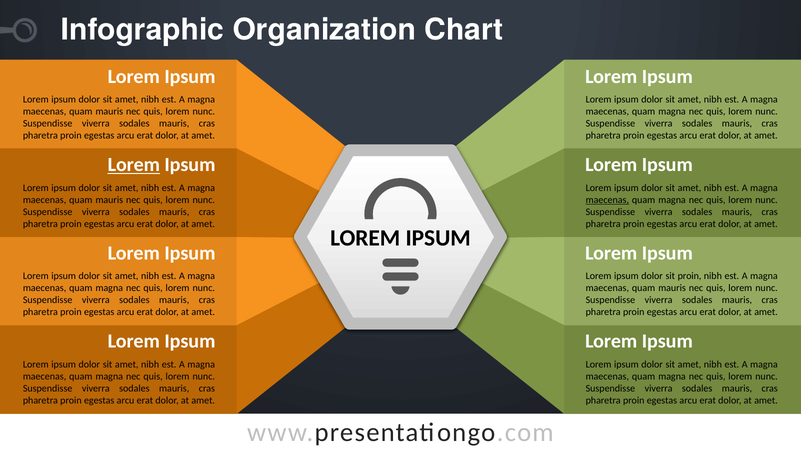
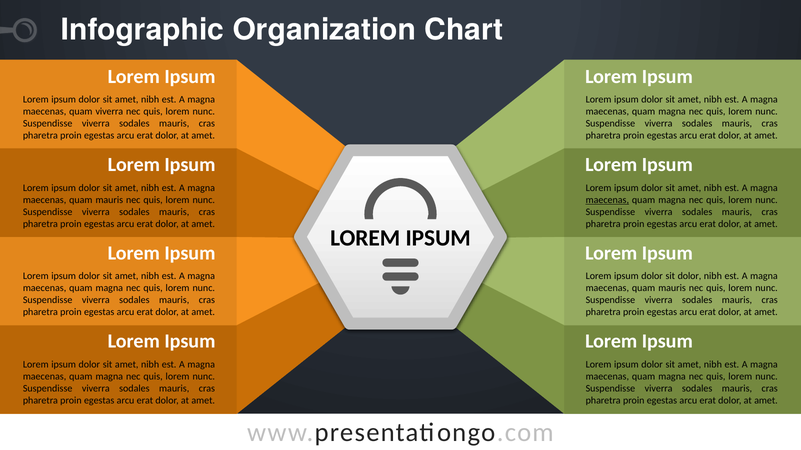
mauris: mauris -> viverra (109, 112)
Lorem underline: present -> none (134, 165)
sit proin: proin -> dolor (689, 276)
